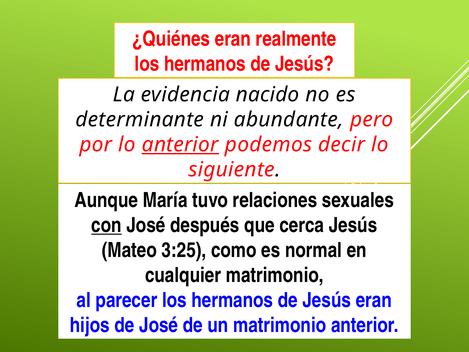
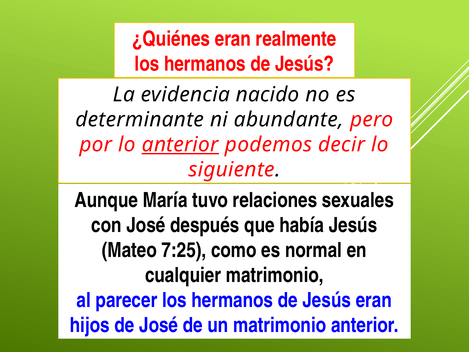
con underline: present -> none (106, 225)
cerca: cerca -> había (302, 225)
3:25: 3:25 -> 7:25 (184, 250)
